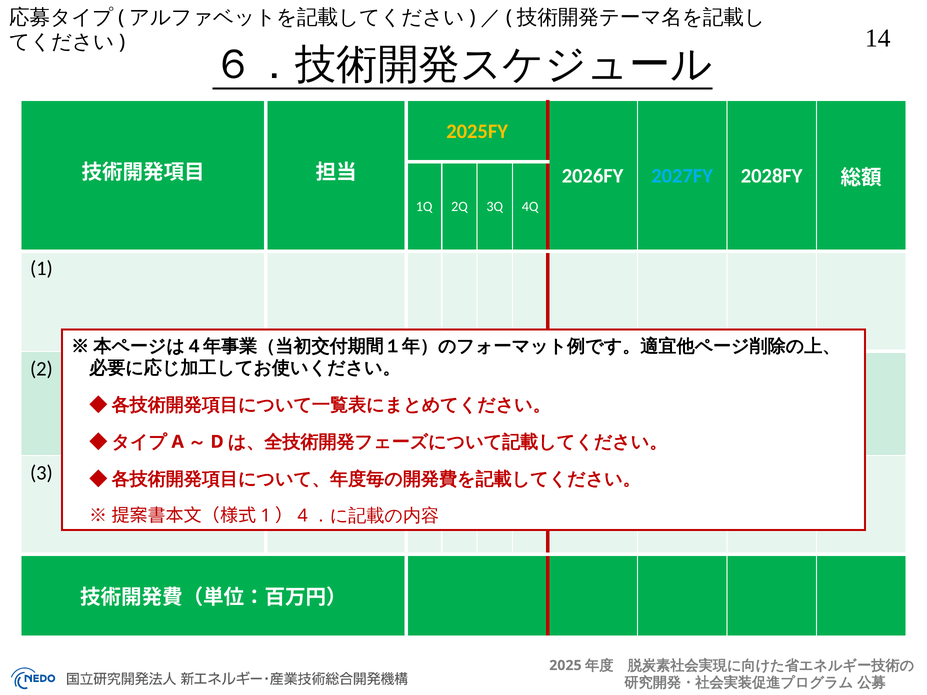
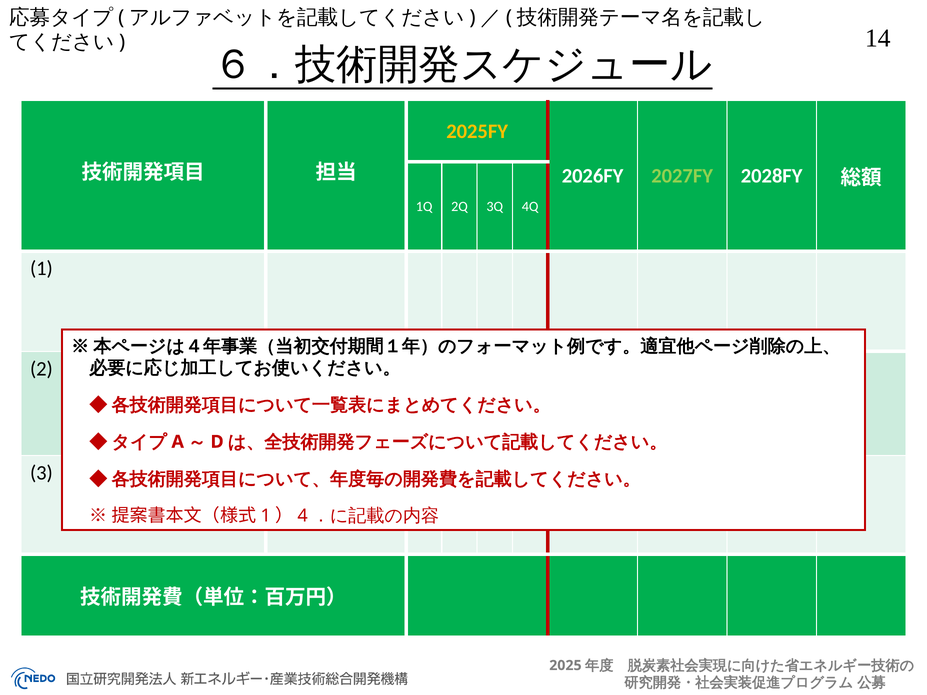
2027FY colour: light blue -> light green (682, 176)
